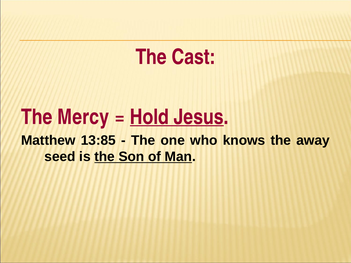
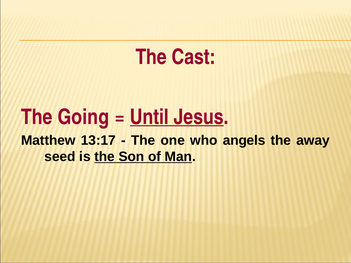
Mercy: Mercy -> Going (83, 117)
Hold: Hold -> Until (149, 117)
13:85: 13:85 -> 13:17 (98, 140)
knows: knows -> angels (244, 140)
